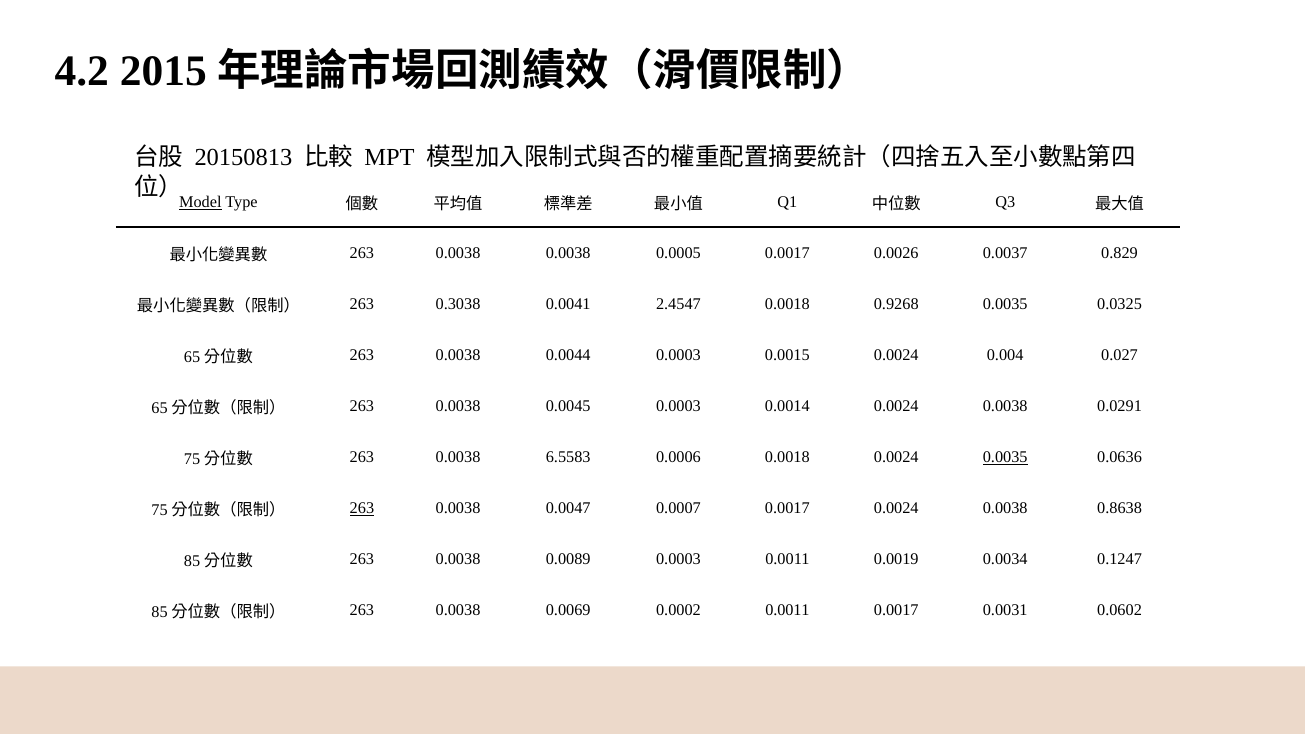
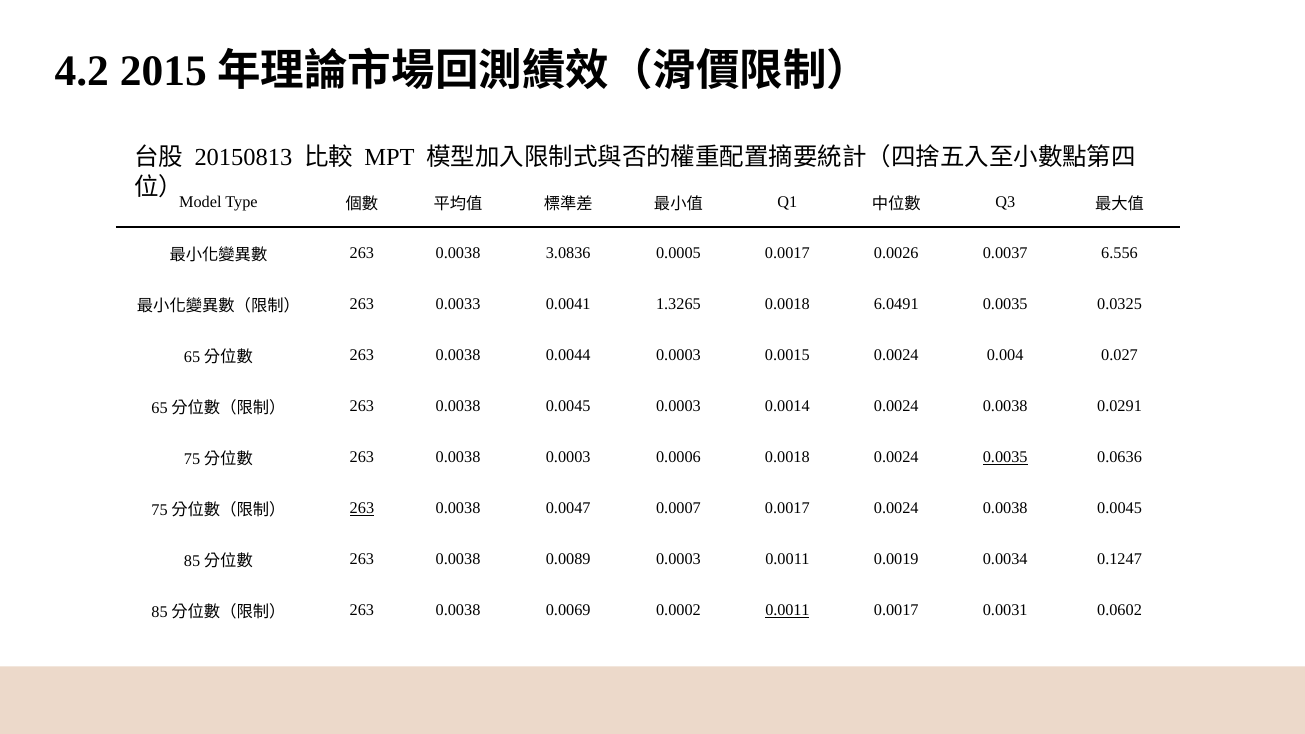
Model underline: present -> none (200, 202)
0.0038 0.0038: 0.0038 -> 3.0836 (568, 253)
0.829: 0.829 -> 6.556 (1120, 253)
0.3038: 0.3038 -> 0.0033 (458, 304)
2.4547: 2.4547 -> 1.3265 (678, 304)
0.9268: 0.9268 -> 6.0491 (896, 304)
0.0038 6.5583: 6.5583 -> 0.0003 (568, 457)
0.0024 0.0038 0.8638: 0.8638 -> 0.0045 (1120, 508)
0.0011 underline: none -> present (787, 610)
